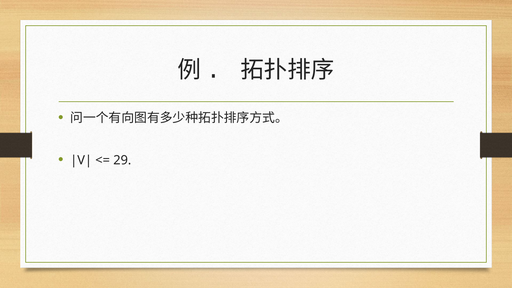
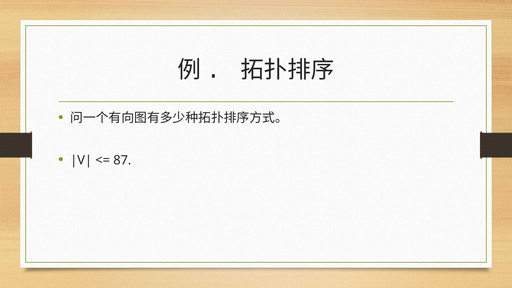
29: 29 -> 87 (122, 160)
